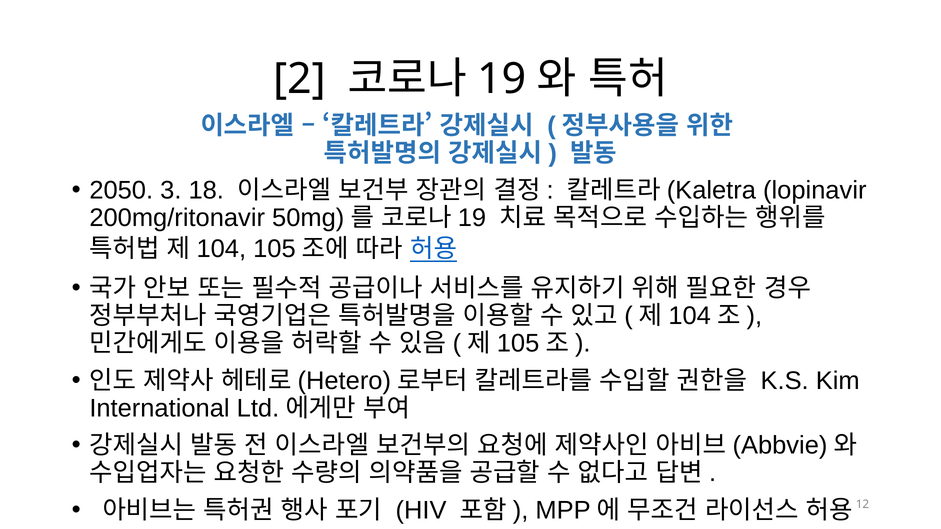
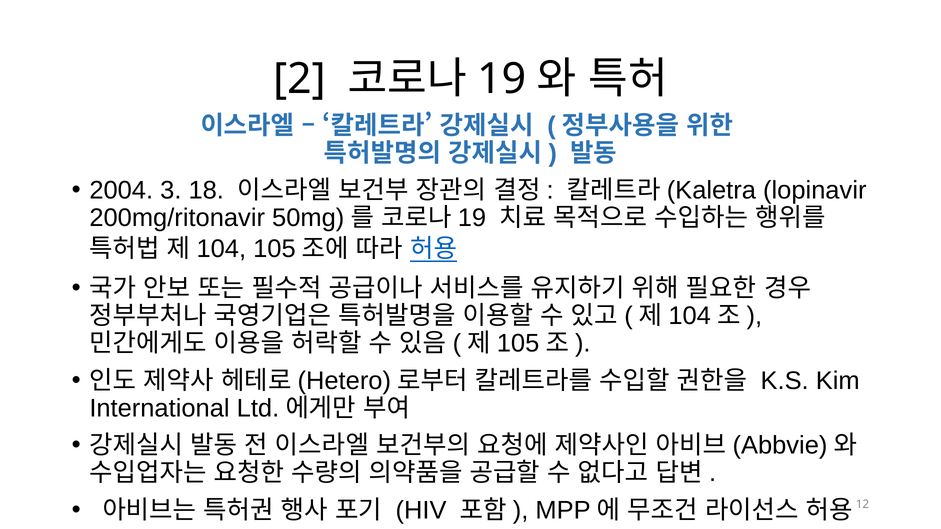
2050: 2050 -> 2004 (121, 191)
